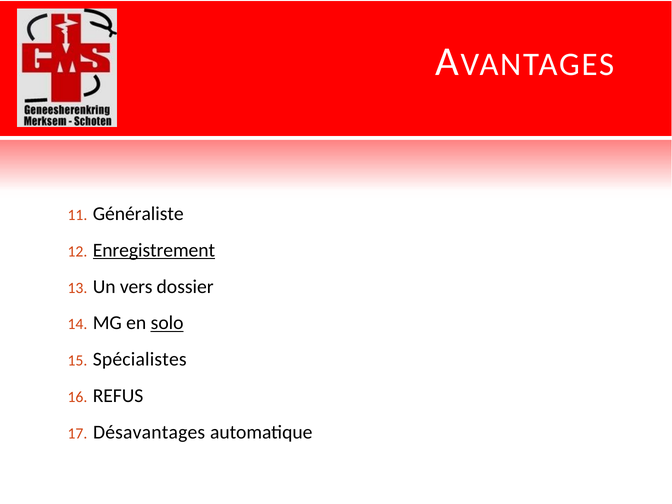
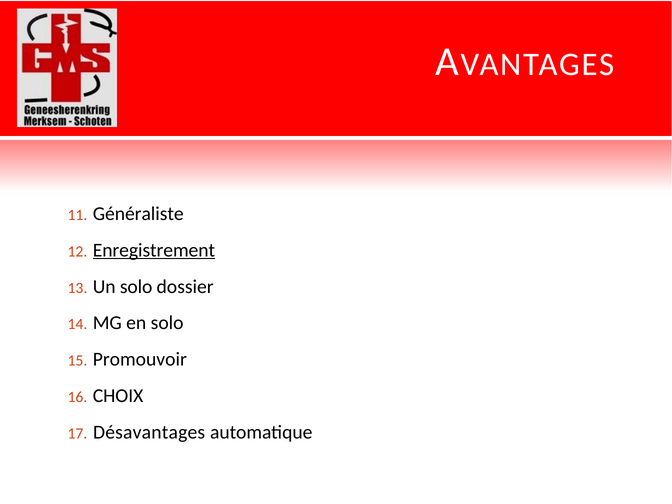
Un vers: vers -> solo (136, 287)
solo underline: present -> none (167, 323)
Spécialistes: Spécialistes -> Promouvoir (140, 359)
REFUS: REFUS -> CHOIX (118, 396)
